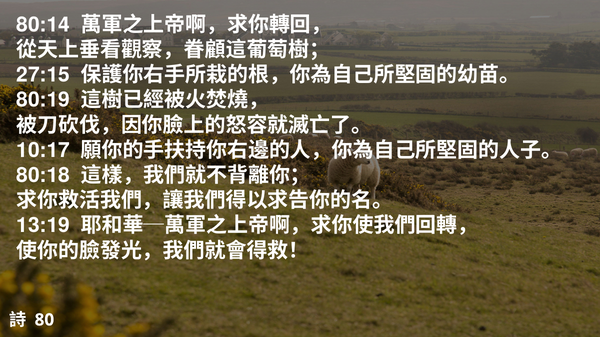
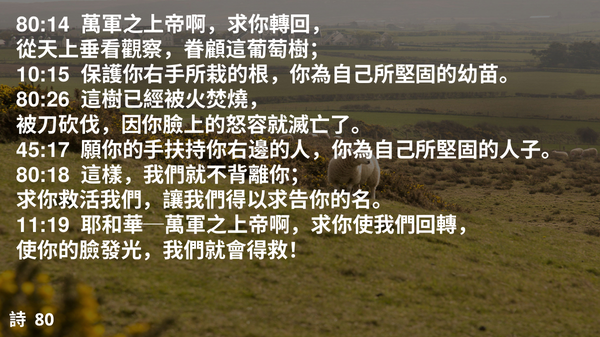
27:15: 27:15 -> 10:15 (43, 75)
80:19: 80:19 -> 80:26 (43, 100)
10:17: 10:17 -> 45:17 (43, 150)
13:19: 13:19 -> 11:19 (43, 226)
